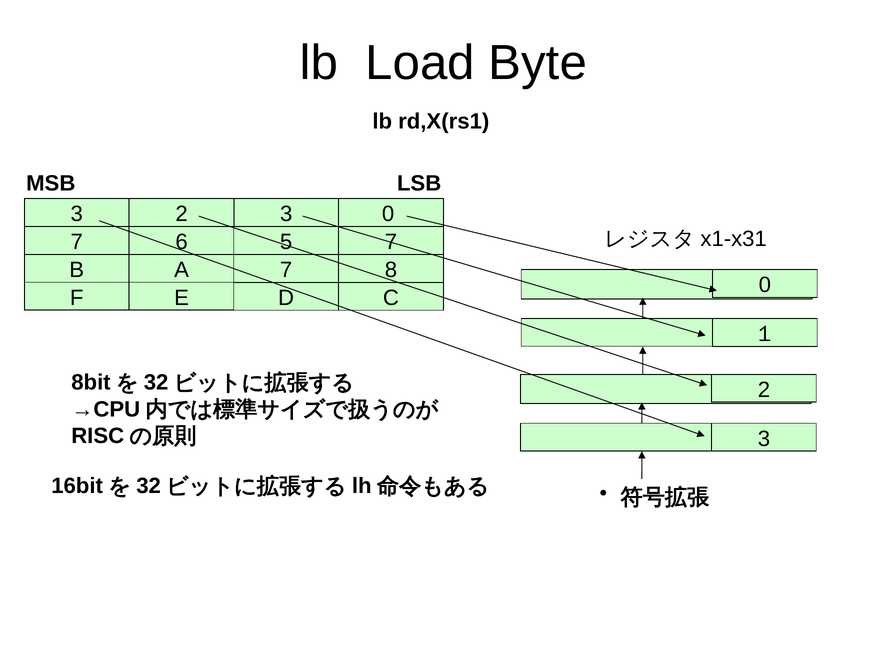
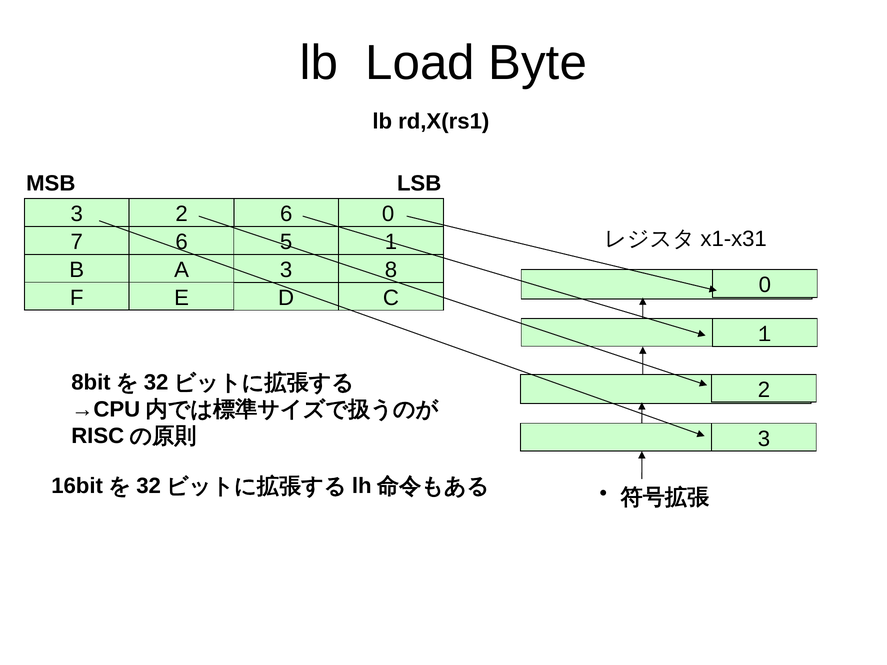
3 2 3: 3 -> 6 (286, 214)
5 7: 7 -> 1 (391, 242)
A 7: 7 -> 3 (286, 270)
